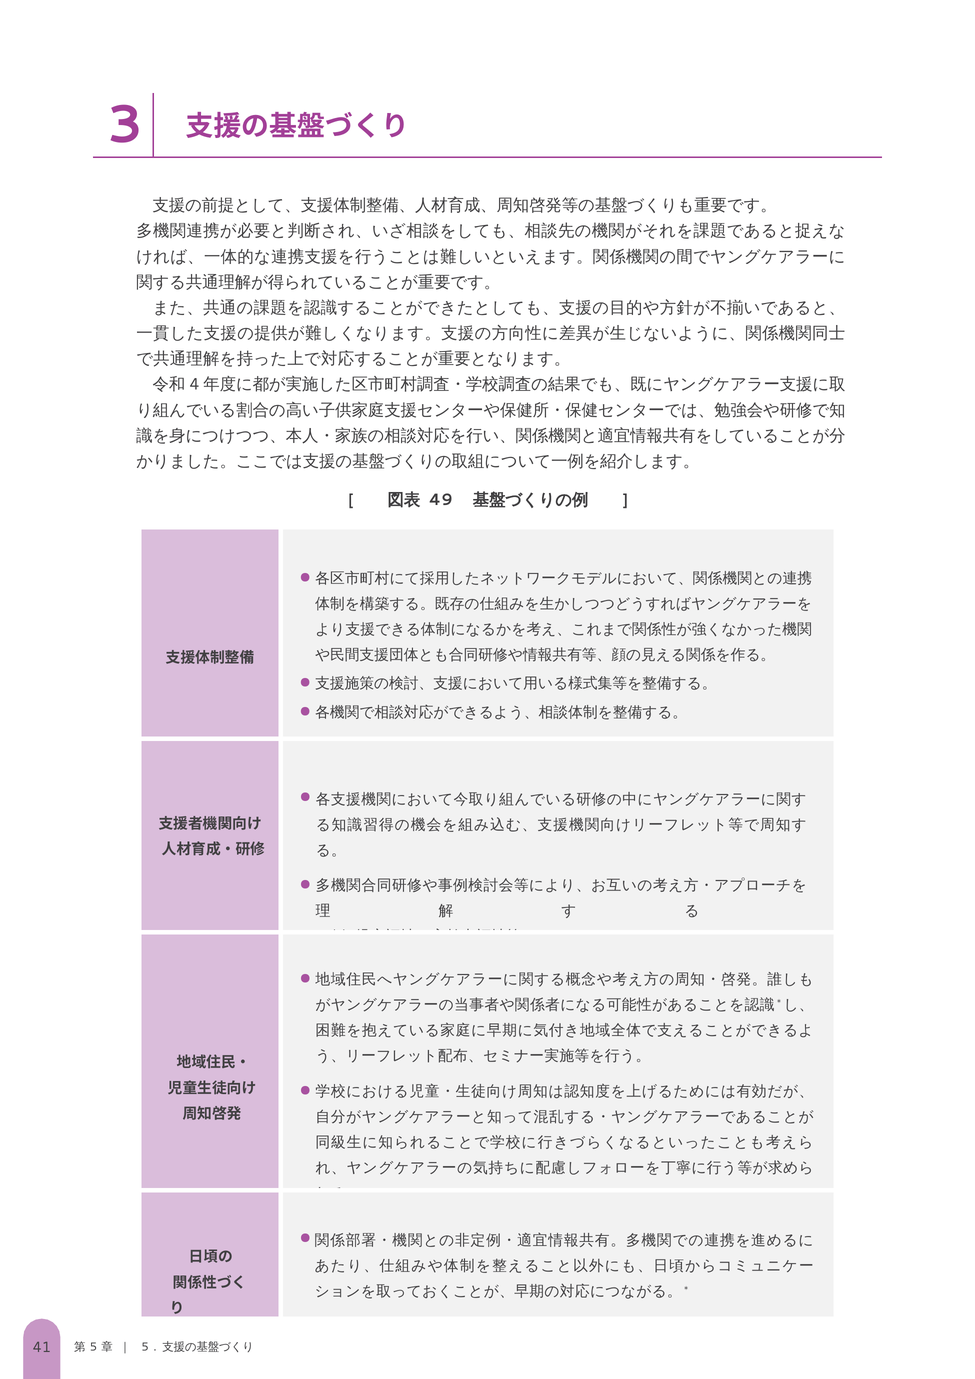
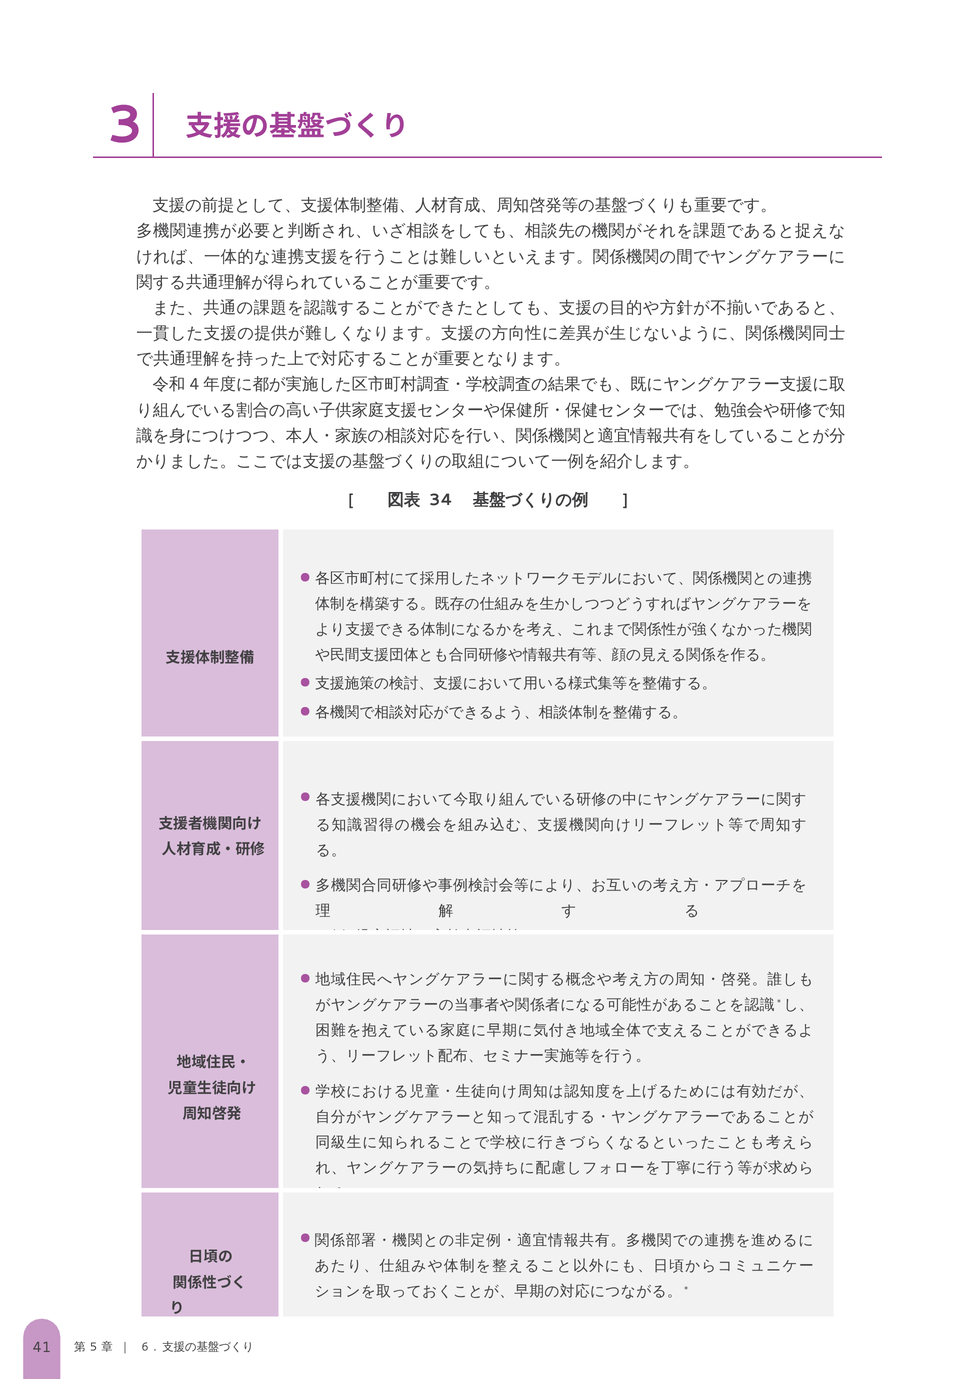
49: 49 -> 34 (441, 500)
5: 5 -> 6 (145, 1347)
